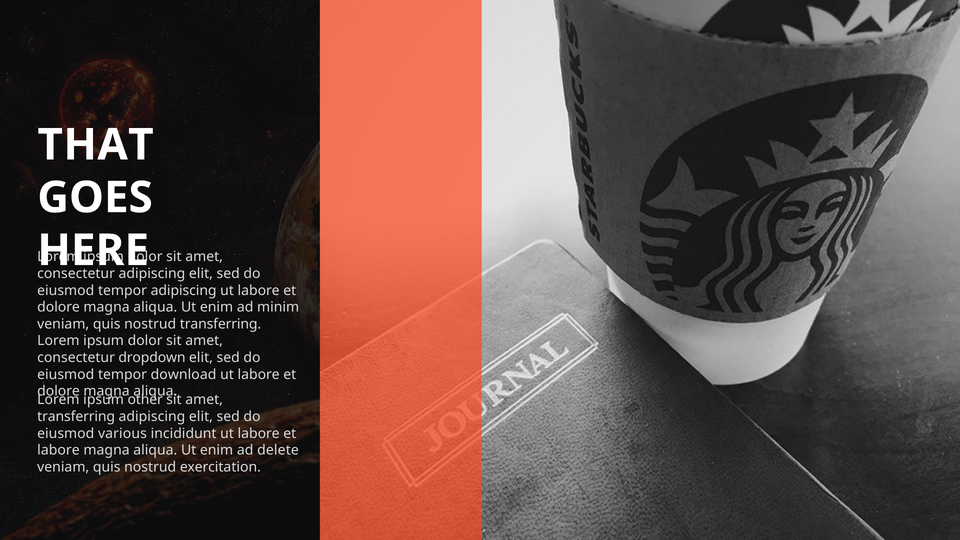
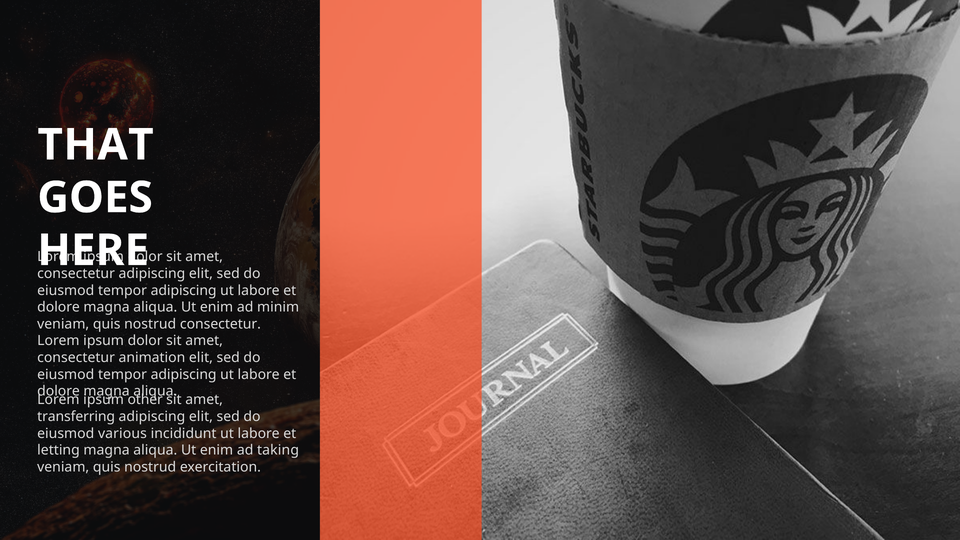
nostrud transferring: transferring -> consectetur (220, 324)
dropdown: dropdown -> animation (152, 358)
download: download -> adipiscing (184, 374)
labore: labore -> letting (59, 450)
delete: delete -> taking (278, 450)
